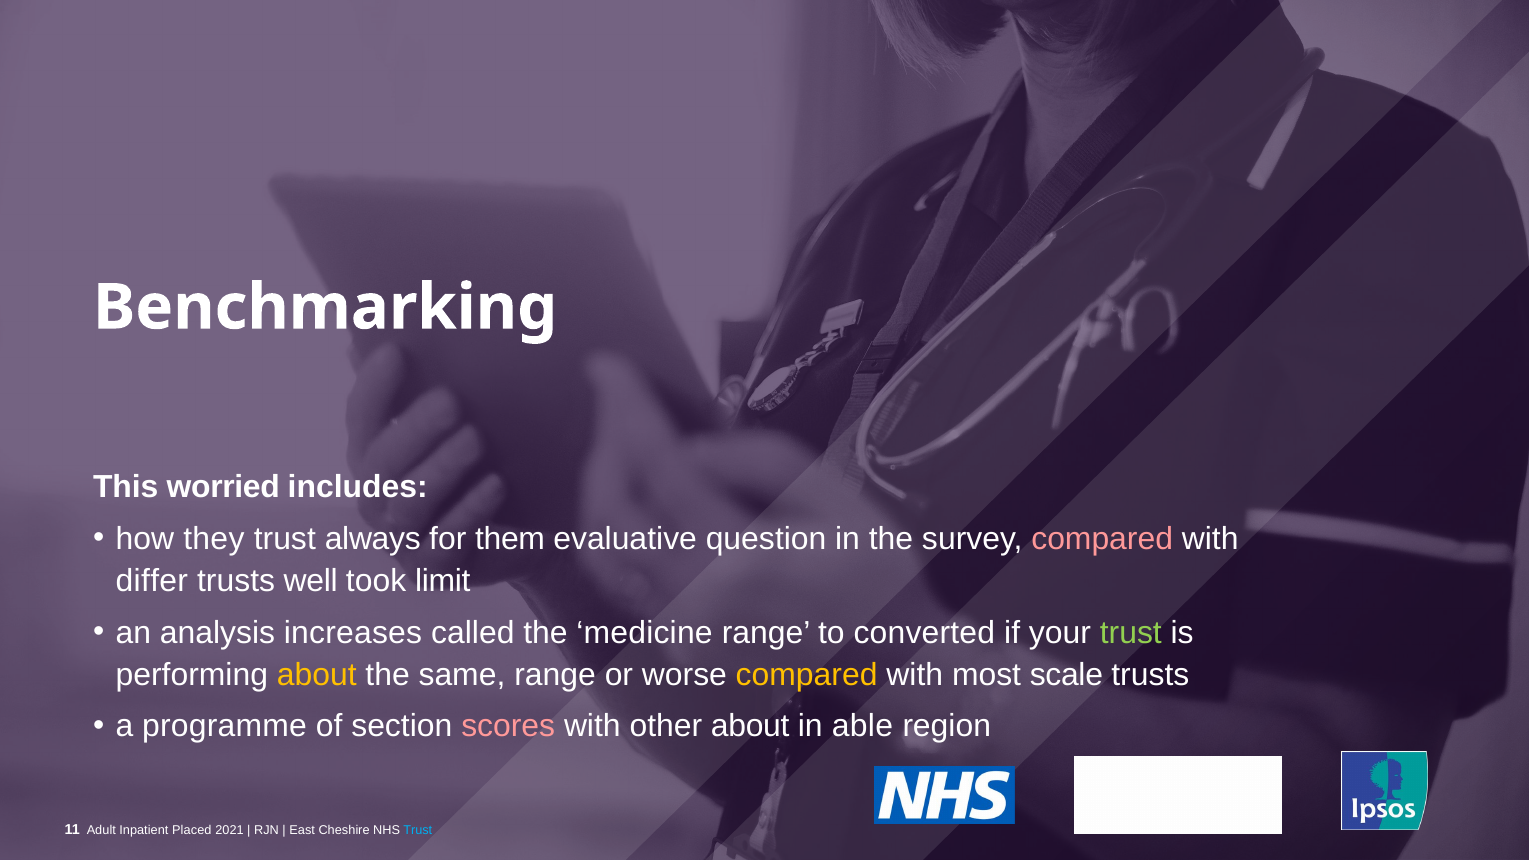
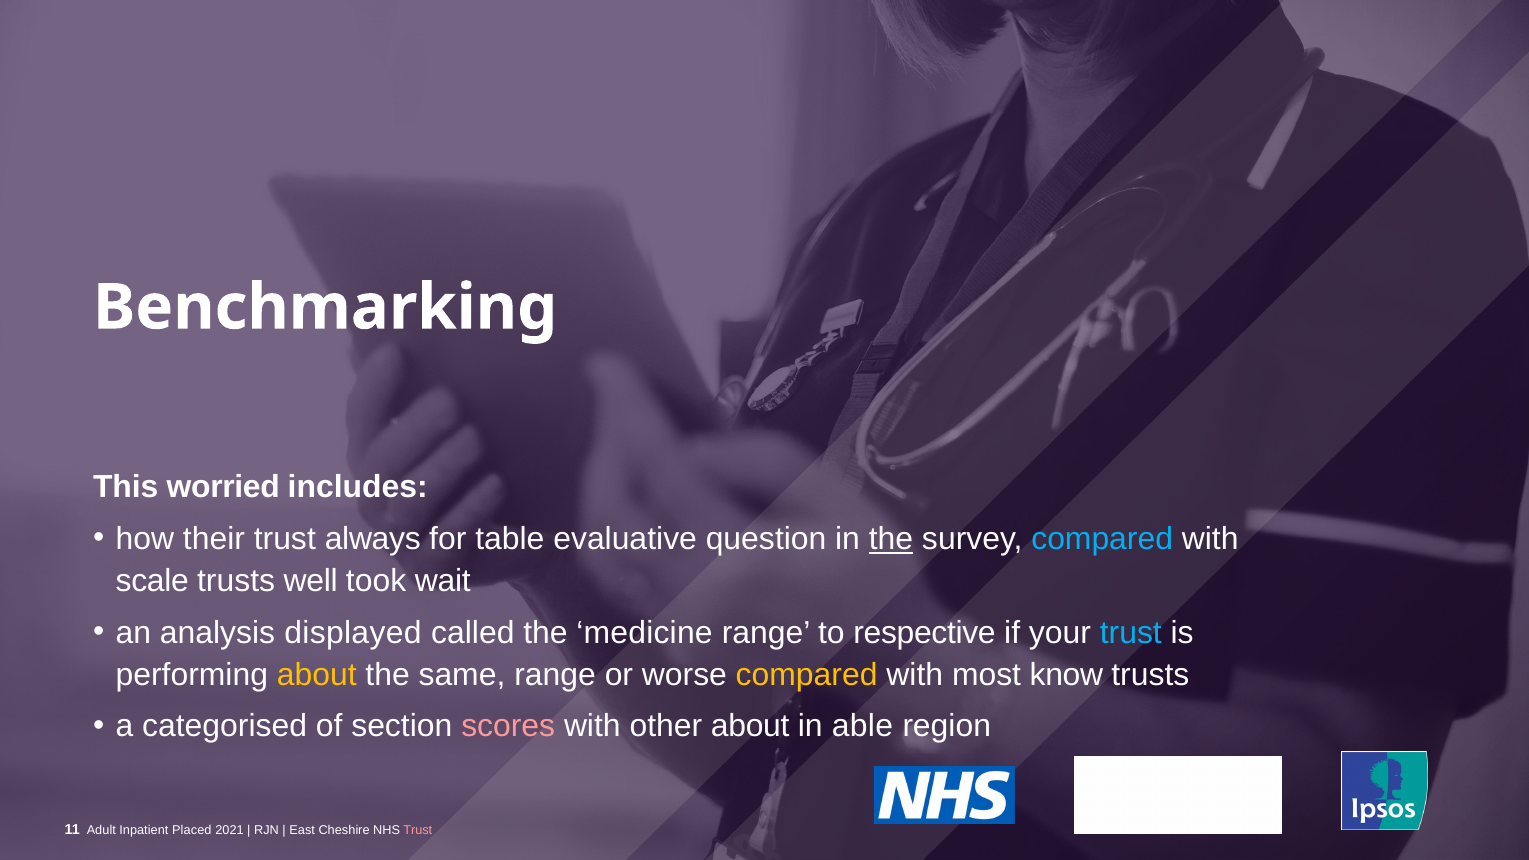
they: they -> their (214, 539)
them: them -> table (510, 539)
the underline: none -> present (891, 539)
compared colour: pink -> light blue (1102, 539)
differ: differ -> scale (152, 581)
limit: limit -> wait (443, 581)
increases: increases -> displayed (353, 633)
converted: converted -> respective (925, 633)
trust colour: light green -> light blue (1131, 633)
scale: scale -> know (1066, 675)
programme: programme -> categorised (225, 726)
Trust colour: light blue -> pink (418, 830)
